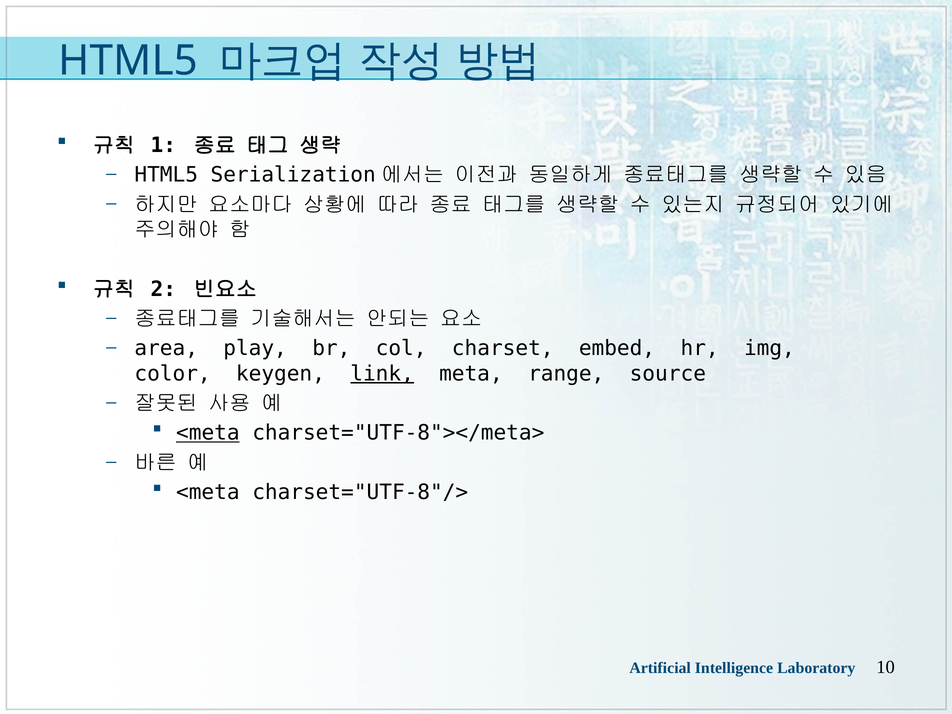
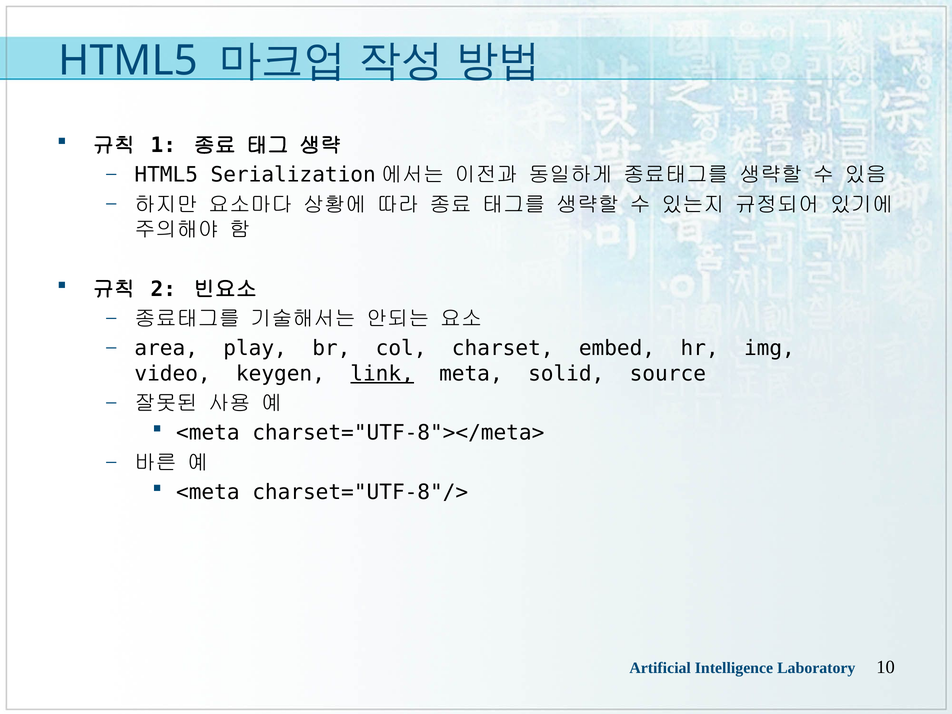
color: color -> video (173, 374)
range: range -> solid (566, 374)
<meta underline: present -> none (208, 433)
